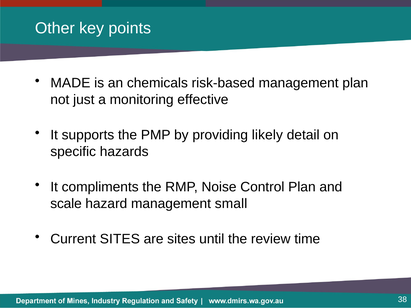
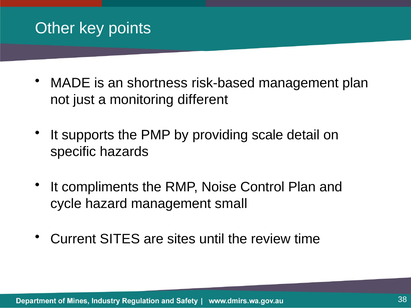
chemicals: chemicals -> shortness (157, 83)
effective: effective -> different (203, 100)
likely: likely -> scale (267, 135)
scale: scale -> cycle (66, 204)
